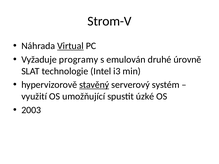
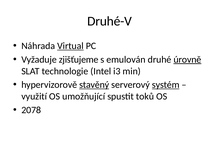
Strom-V: Strom-V -> Druhé-V (110, 21)
programy: programy -> zjišťujeme (79, 60)
úrovně underline: none -> present (187, 60)
systém underline: none -> present (166, 85)
úzké: úzké -> toků (145, 97)
2003: 2003 -> 2078 (31, 110)
